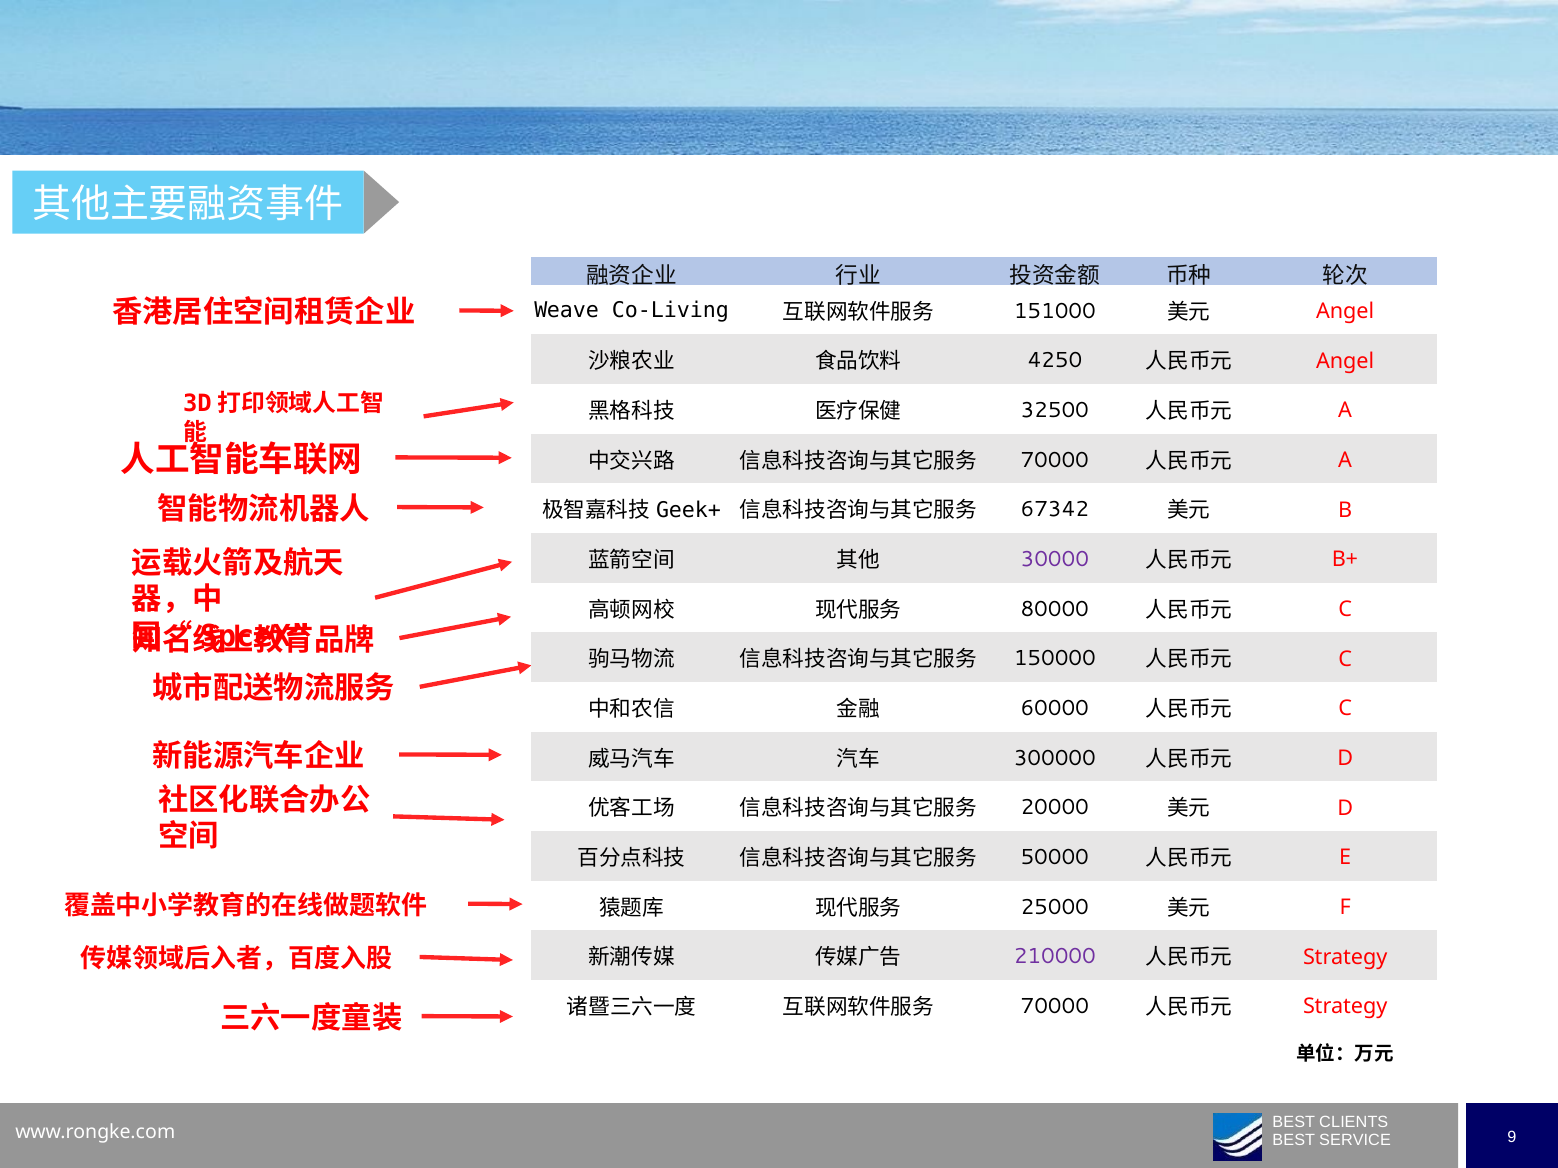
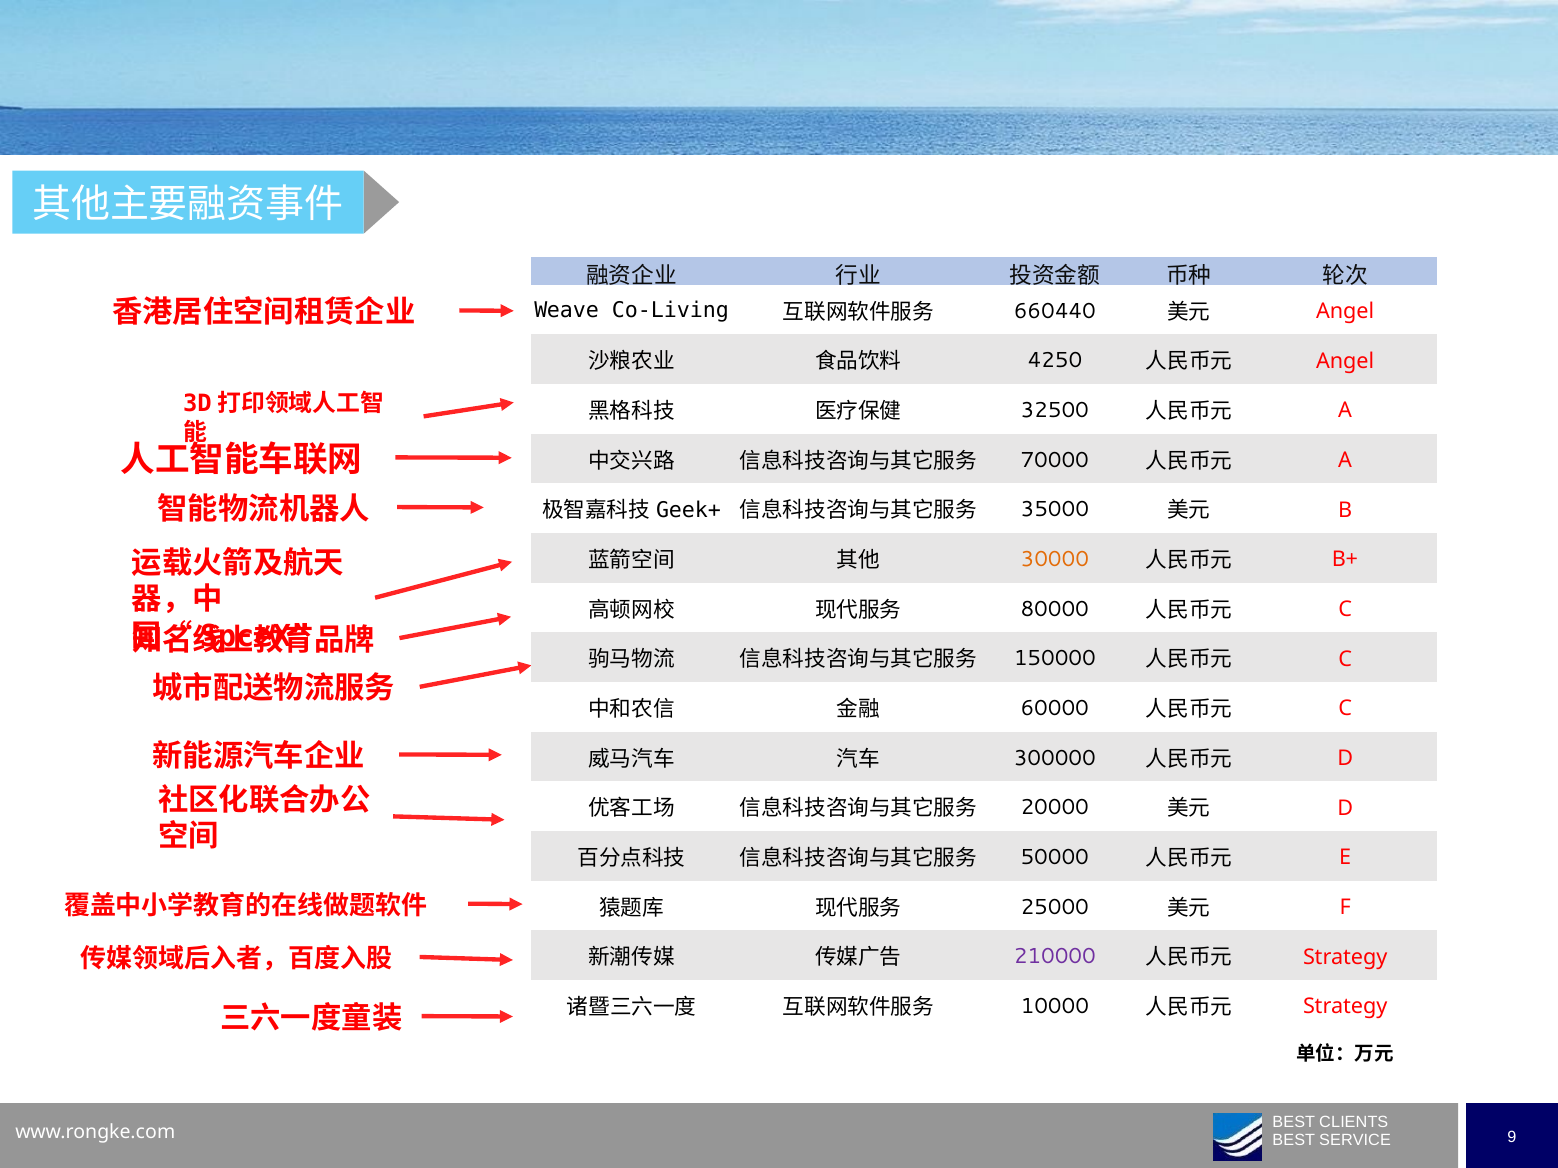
151000: 151000 -> 660440 (1055, 311)
67342: 67342 -> 35000 (1055, 510)
30000 colour: purple -> orange (1055, 560)
70000: 70000 -> 10000 (1055, 1007)
